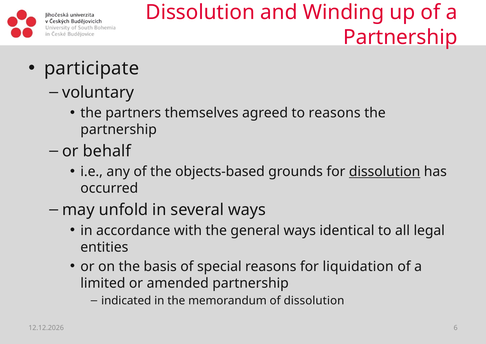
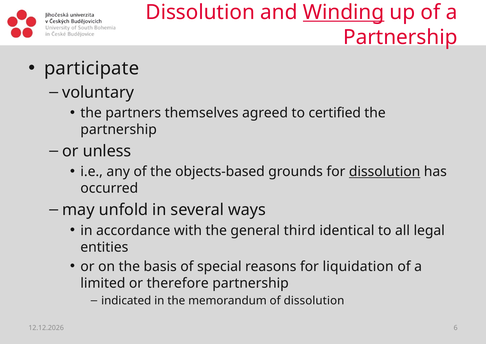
Winding underline: none -> present (344, 12)
to reasons: reasons -> certified (335, 113)
behalf: behalf -> unless (107, 151)
general ways: ways -> third (300, 230)
amended: amended -> therefore (178, 283)
